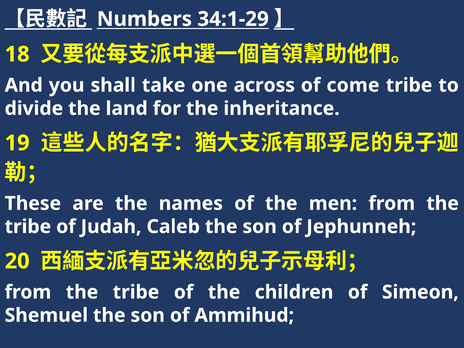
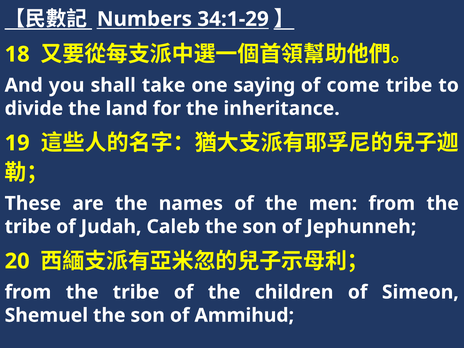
across: across -> saying (264, 85)
